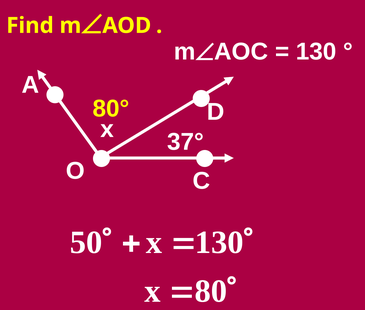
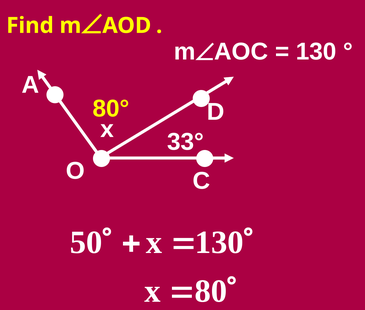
37°: 37° -> 33° (185, 142)
